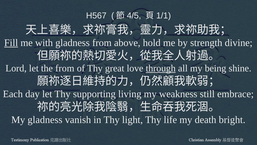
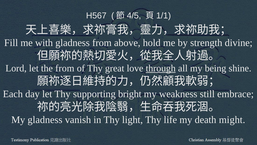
Fill underline: present -> none (11, 43)
living: living -> bright (130, 94)
bright: bright -> might (232, 119)
